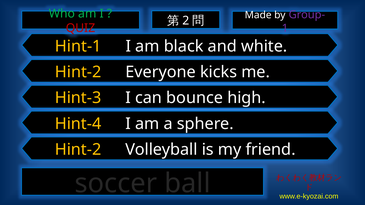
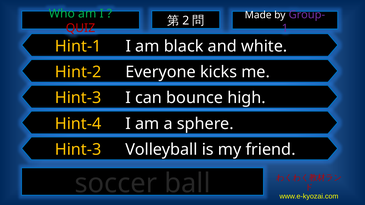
Hint-2: Hint-2 -> Hint-3 (78, 150)
